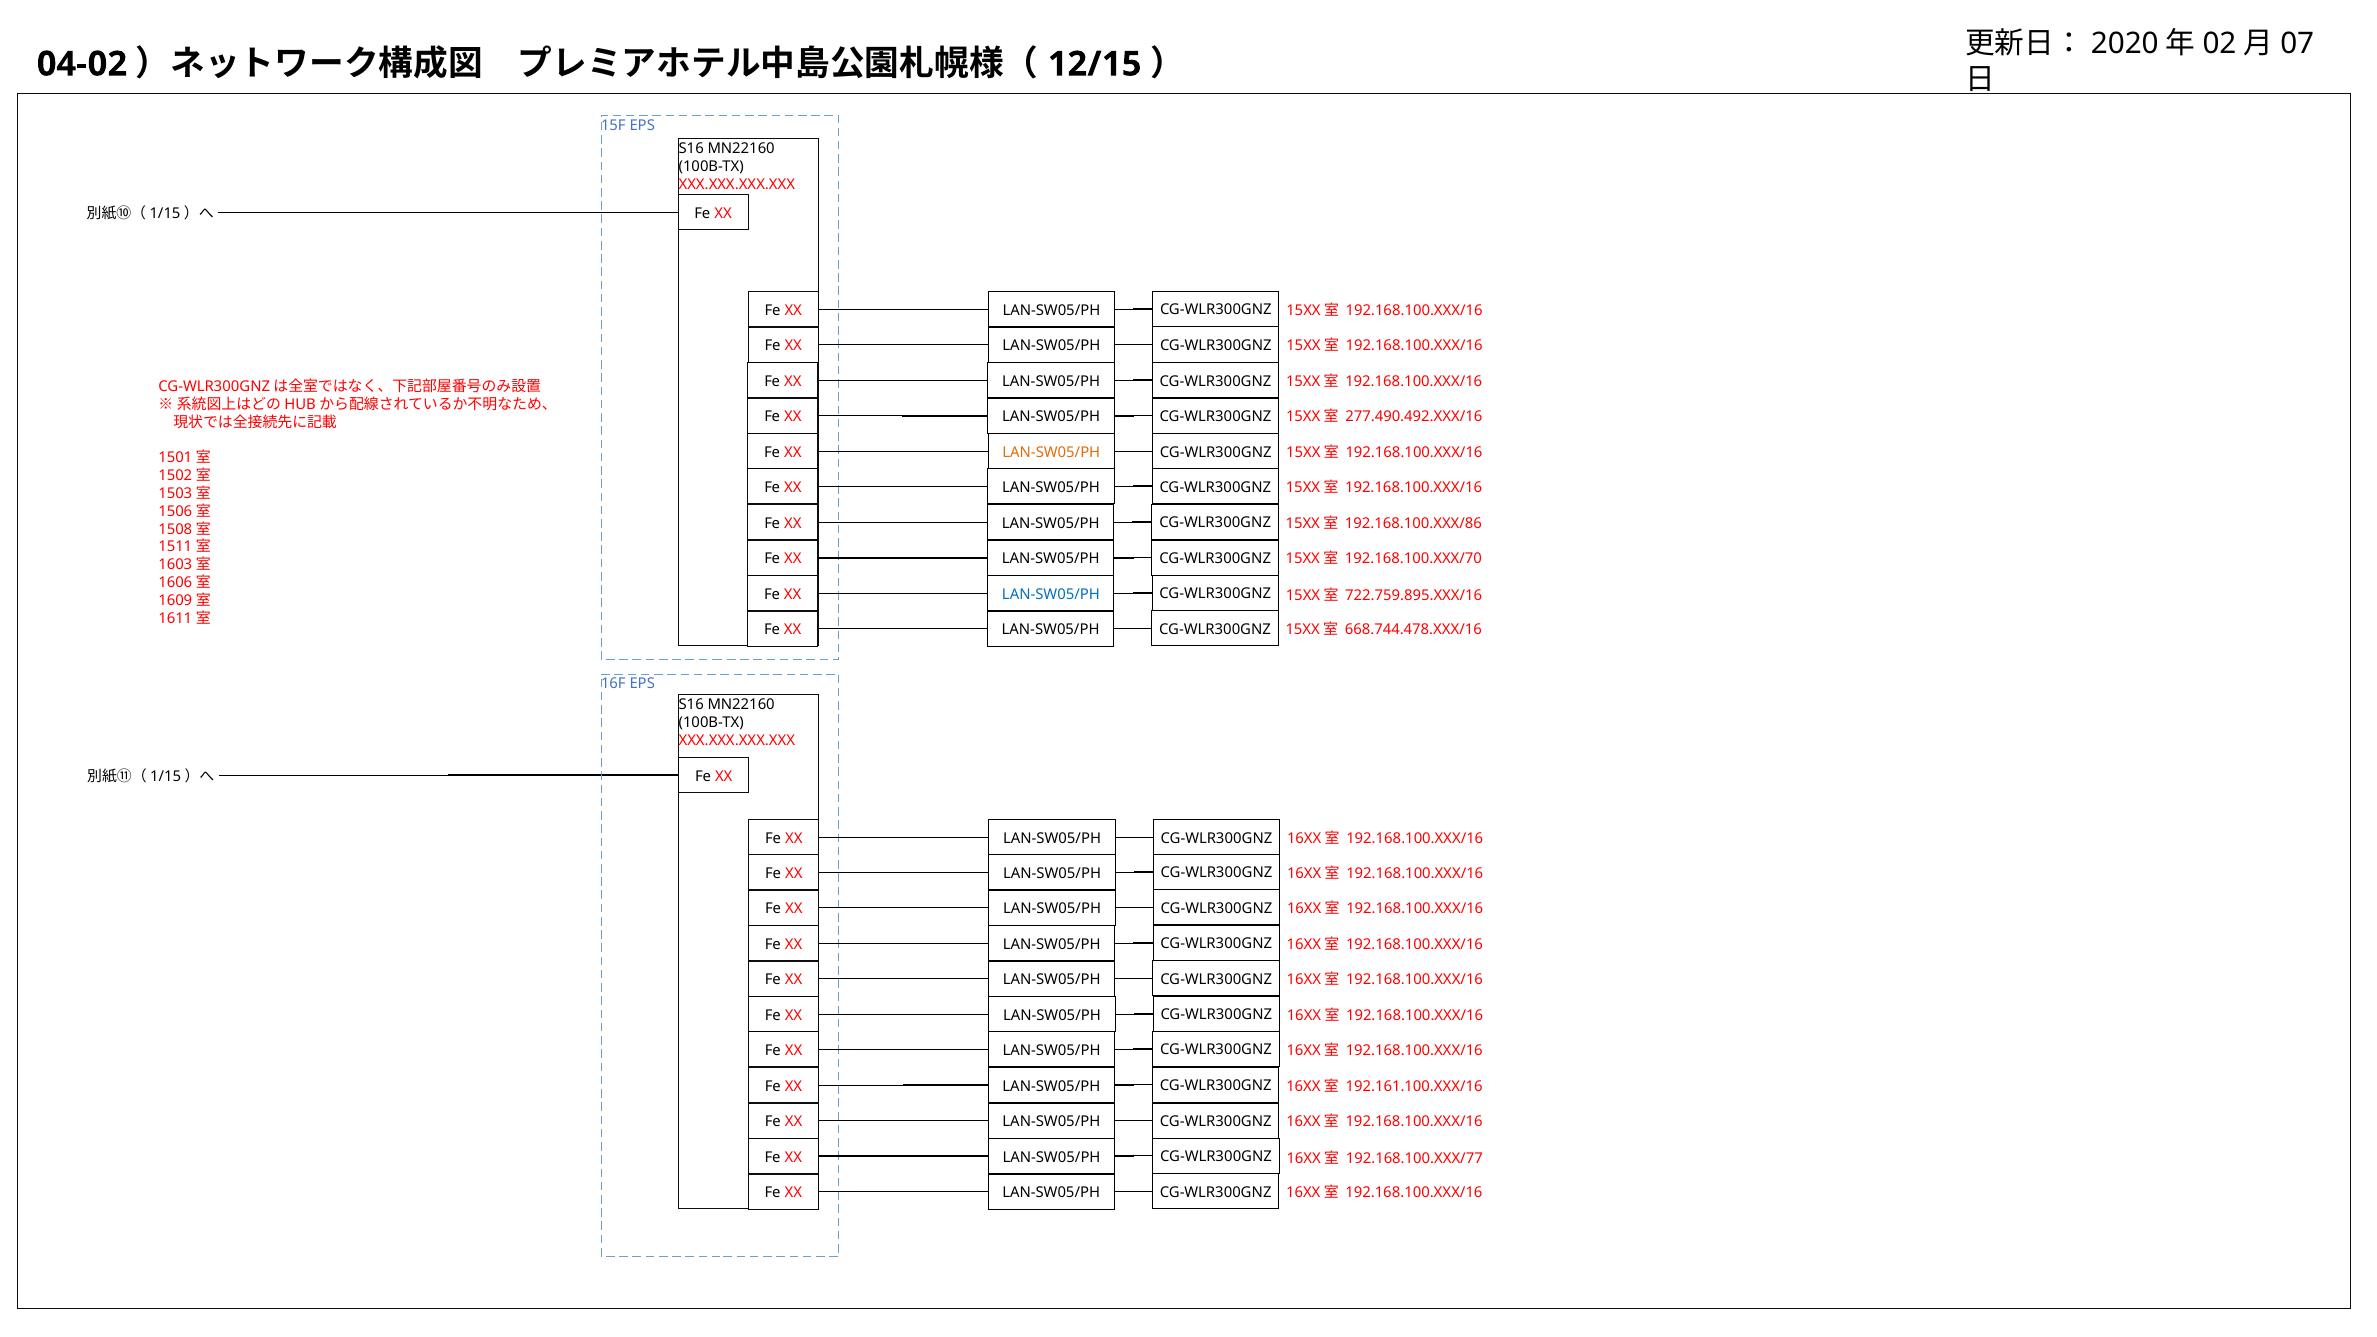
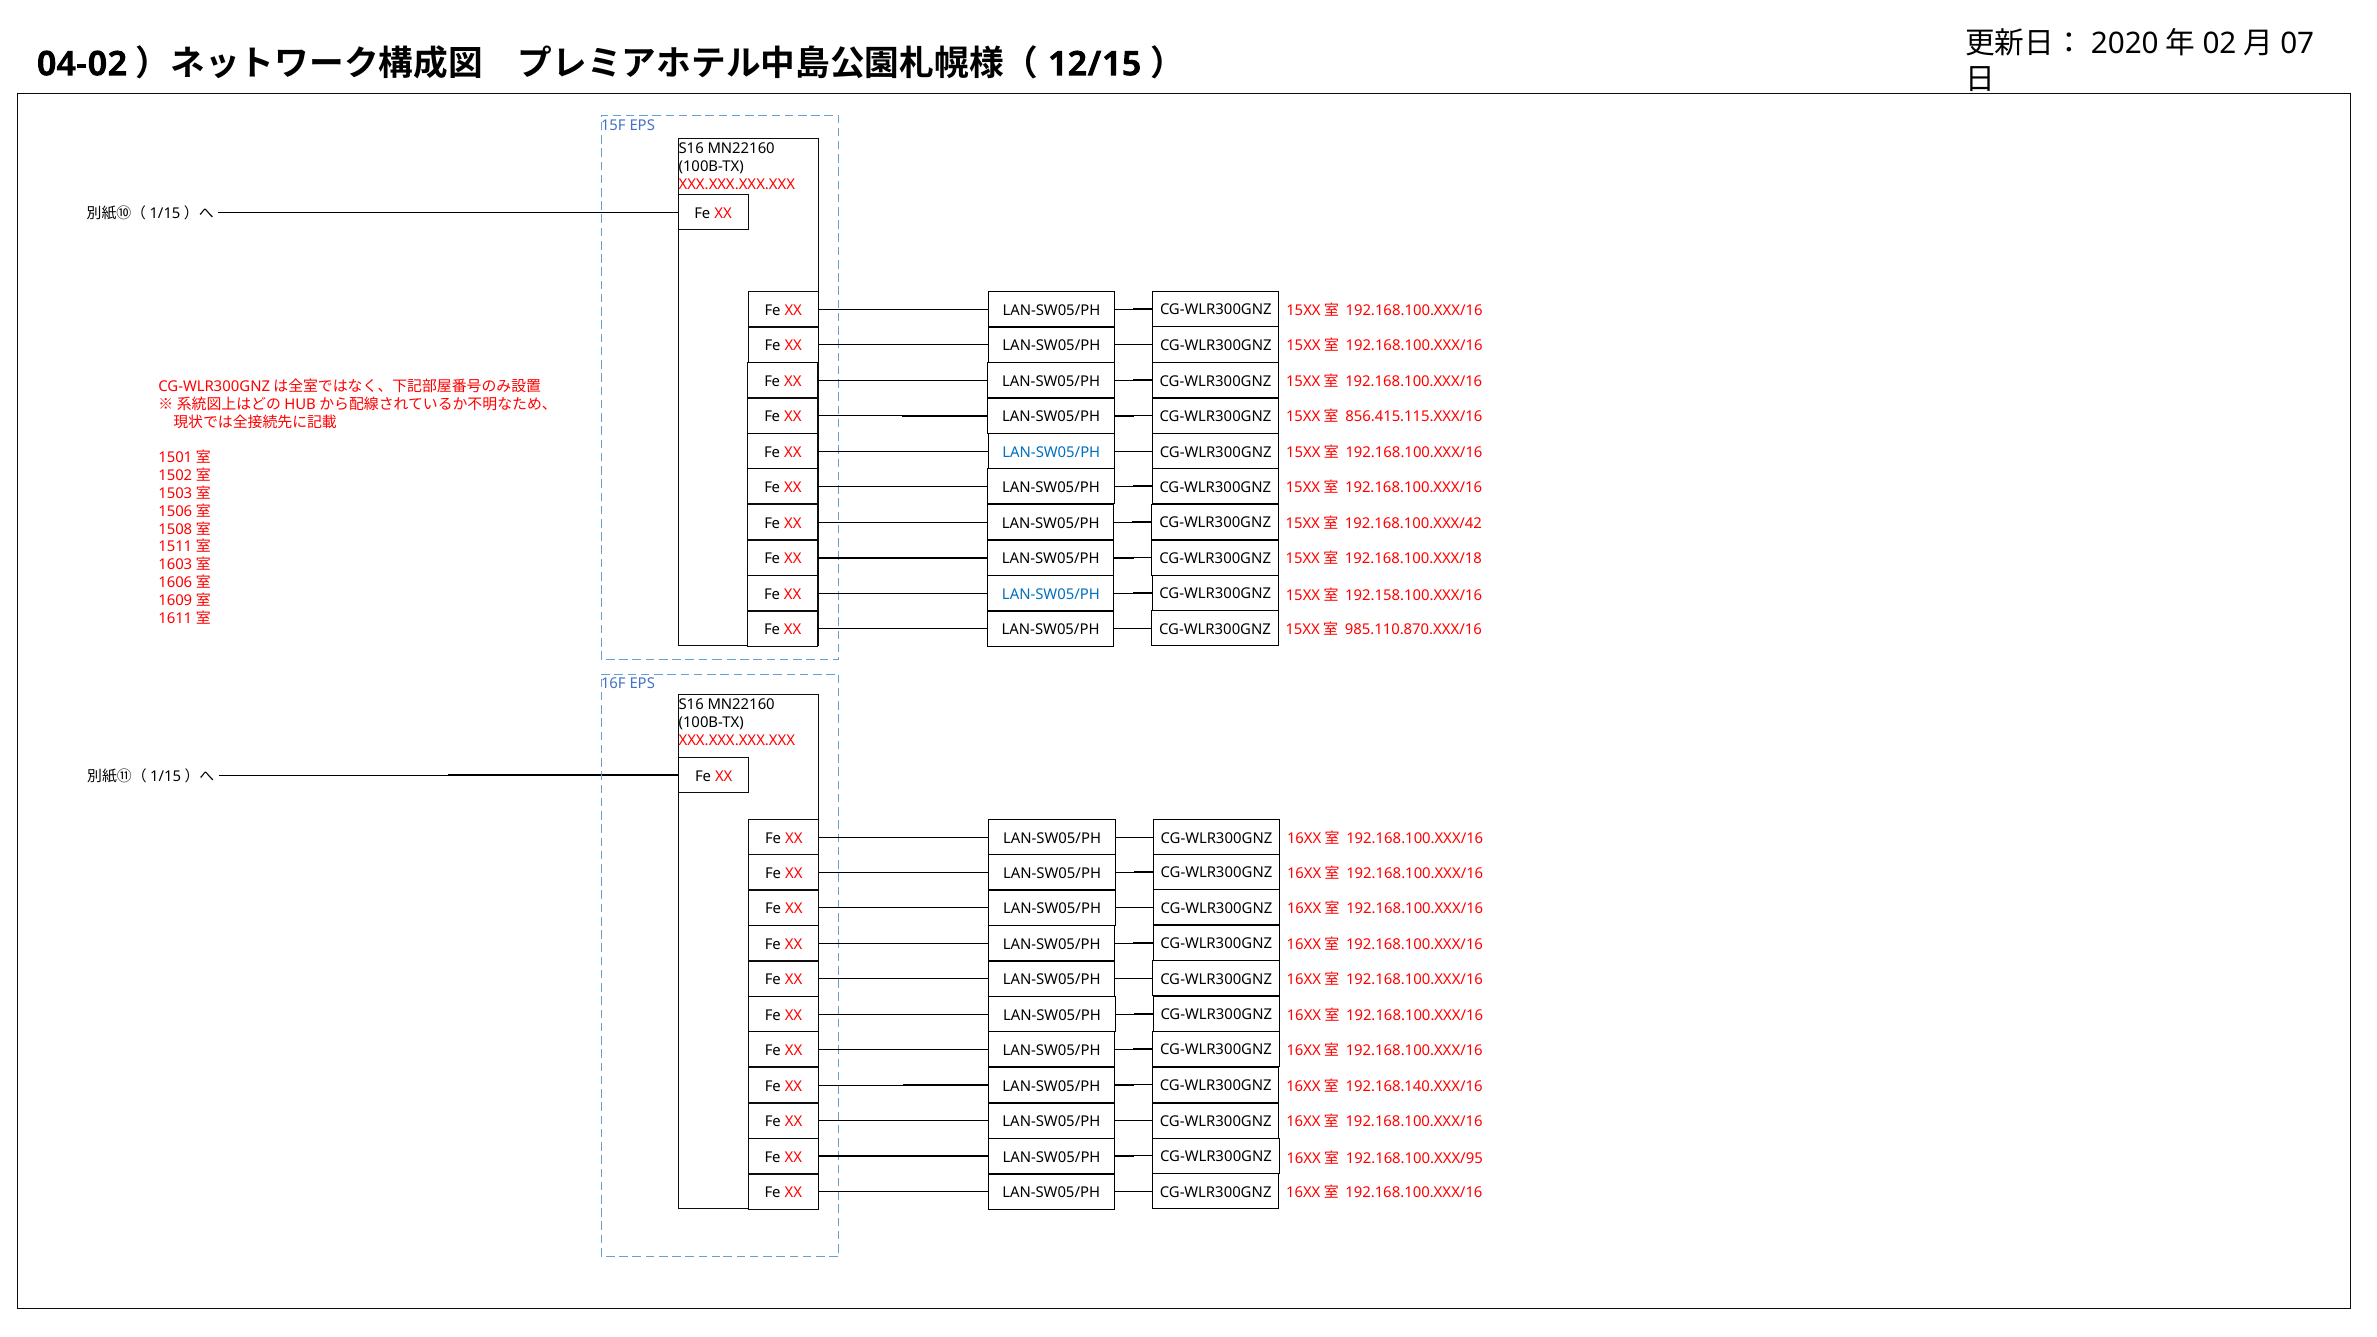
277.490.492.XXX/16: 277.490.492.XXX/16 -> 856.415.115.XXX/16 (1414, 417)
LAN-SW05/PH colour: orange -> blue (1051, 453)
192.168.100.XXX/86: 192.168.100.XXX/86 -> 192.168.100.XXX/42 (1413, 523)
192.168.100.XXX/70: 192.168.100.XXX/70 -> 192.168.100.XXX/18 (1413, 559)
722.759.895.XXX/16: 722.759.895.XXX/16 -> 192.158.100.XXX/16 (1414, 596)
668.744.478.XXX/16: 668.744.478.XXX/16 -> 985.110.870.XXX/16 (1413, 630)
192.161.100.XXX/16: 192.161.100.XXX/16 -> 192.168.140.XXX/16 (1414, 1086)
192.168.100.XXX/77: 192.168.100.XXX/77 -> 192.168.100.XXX/95 (1414, 1159)
